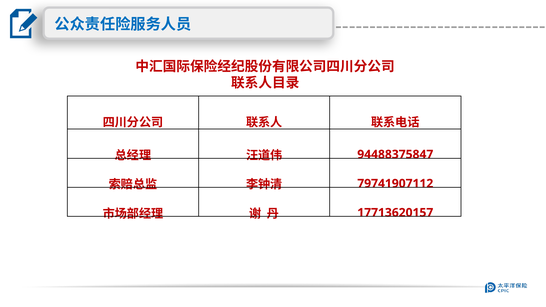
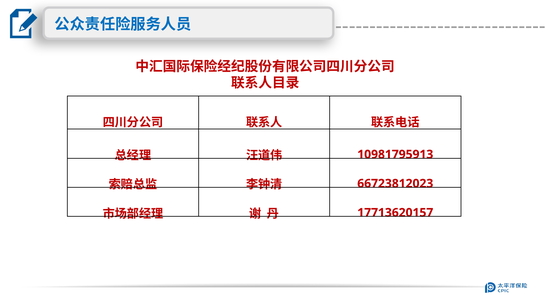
94488375847: 94488375847 -> 10981795913 (395, 155)
79741907112: 79741907112 -> 66723812023 (395, 184)
